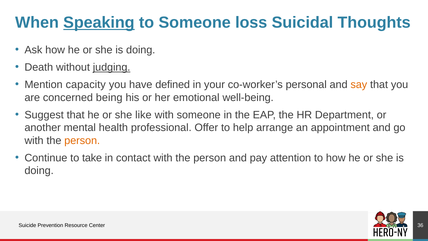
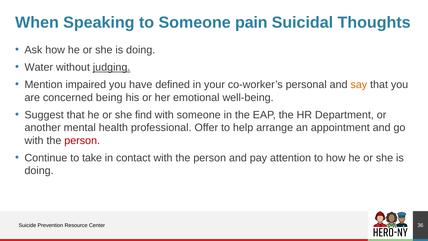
Speaking underline: present -> none (99, 23)
loss: loss -> pain (251, 23)
Death: Death -> Water (39, 67)
capacity: capacity -> impaired (86, 85)
like: like -> find (143, 115)
person colour: orange -> red (82, 140)
